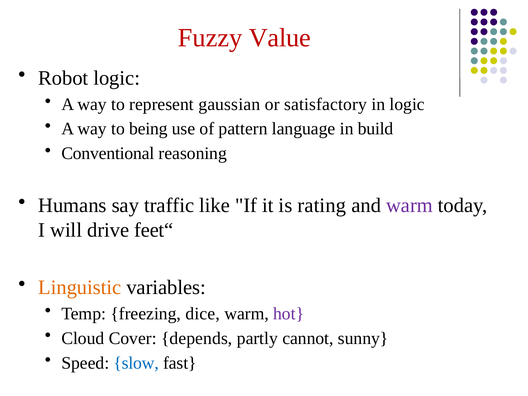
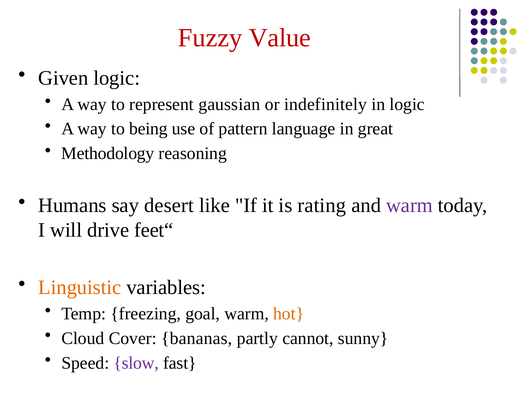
Robot: Robot -> Given (63, 78)
satisfactory: satisfactory -> indefinitely (325, 104)
build: build -> great (375, 129)
Conventional: Conventional -> Methodology (108, 153)
traffic: traffic -> desert (169, 205)
dice: dice -> goal (203, 314)
hot colour: purple -> orange (289, 314)
depends: depends -> bananas (197, 338)
slow colour: blue -> purple (136, 363)
